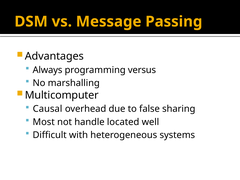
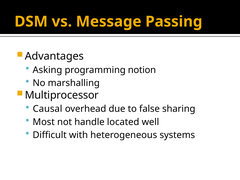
Always: Always -> Asking (47, 70)
versus: versus -> notion (142, 70)
Multicomputer: Multicomputer -> Multiprocessor (62, 95)
